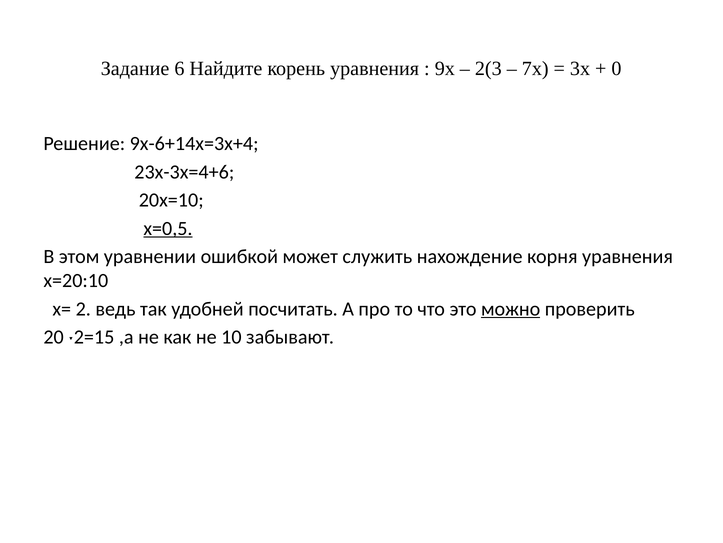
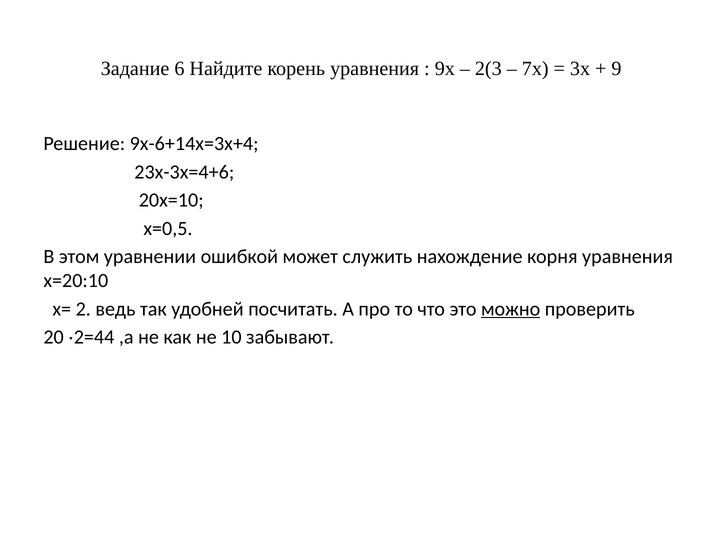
0: 0 -> 9 (617, 68)
х=0,5 underline: present -> none (168, 228)
ˑ2=15: ˑ2=15 -> ˑ2=44 (91, 337)
